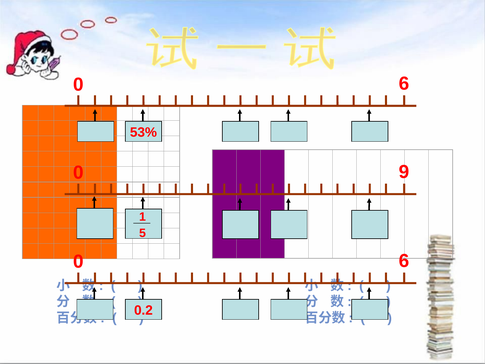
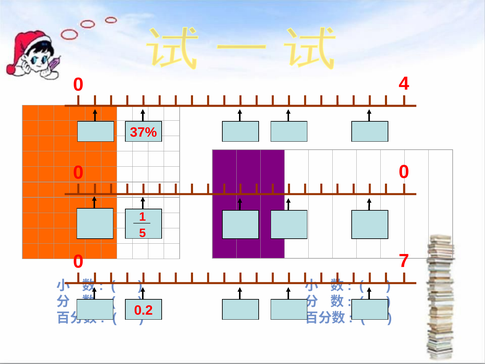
6: 6 -> 4 (404, 84)
53%: 53% -> 37% (143, 132)
9: 9 -> 0 (404, 172)
6: 6 -> 7 (404, 261)
